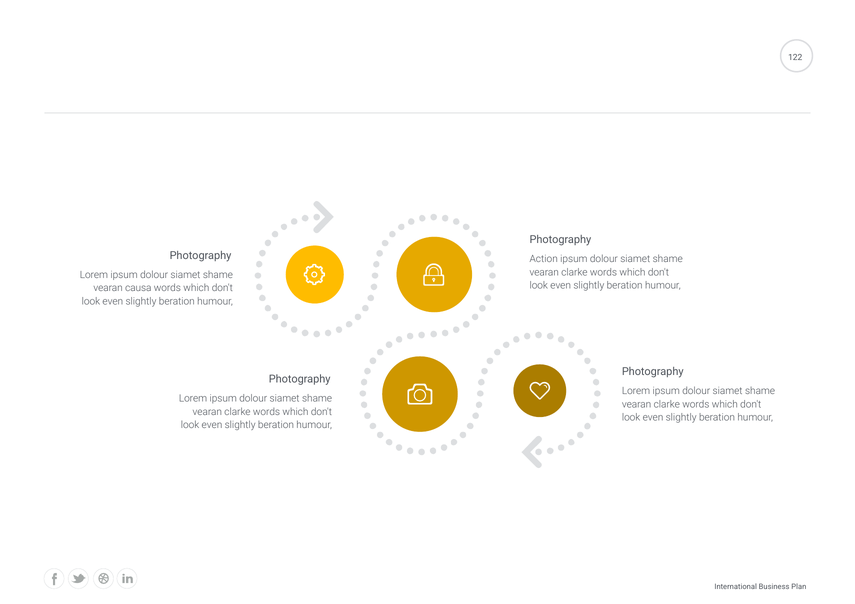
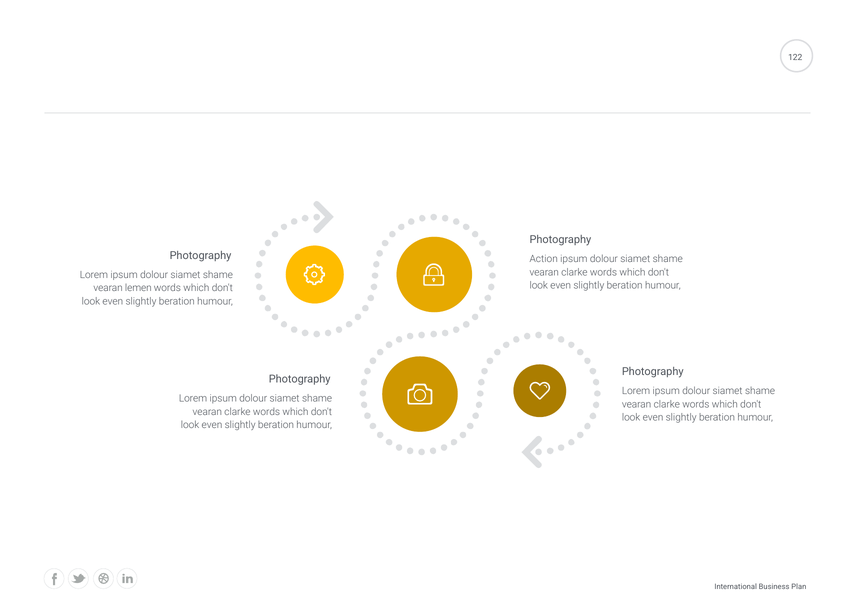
causa: causa -> lemen (138, 288)
